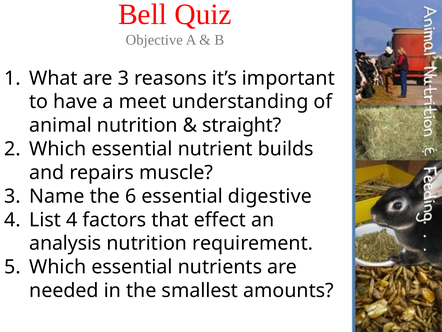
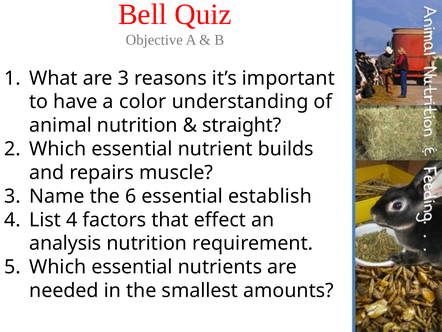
meet: meet -> color (143, 102)
digestive: digestive -> establish (270, 196)
